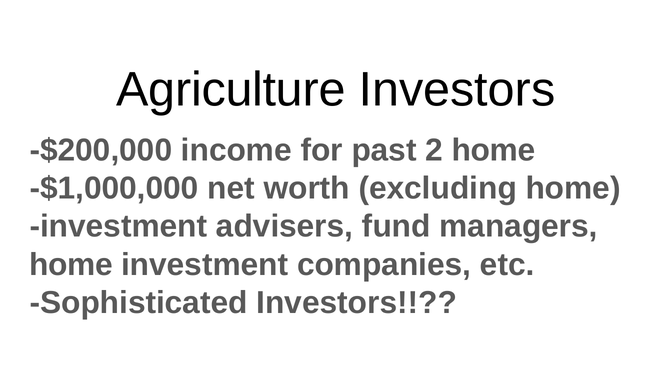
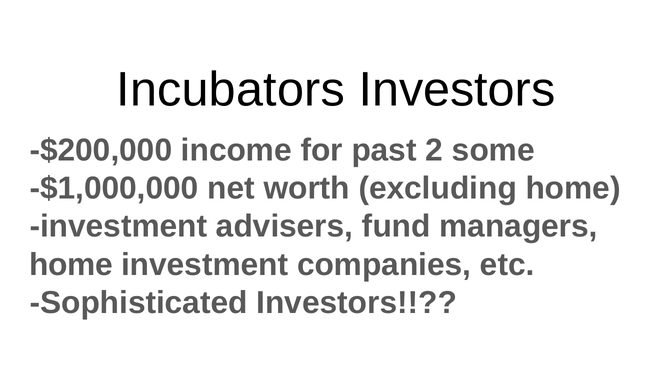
Agriculture: Agriculture -> Incubators (231, 90)
2 home: home -> some (493, 150)
